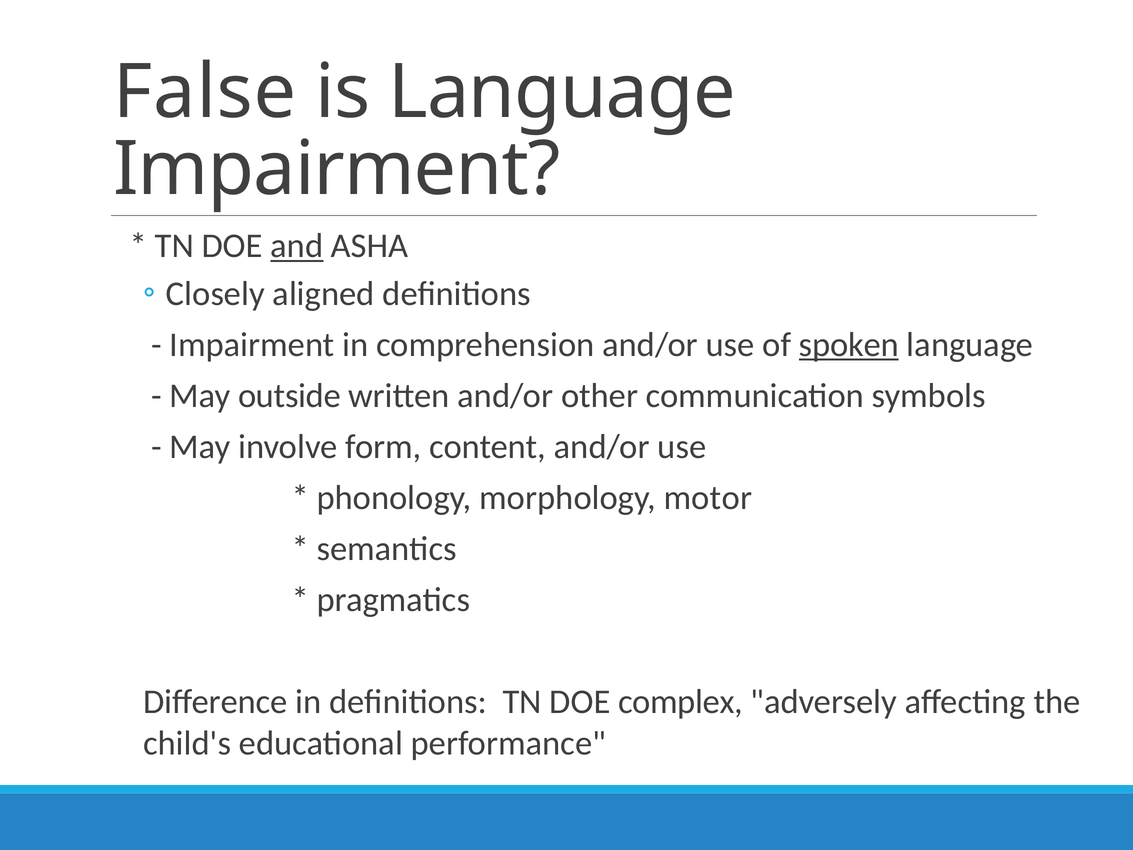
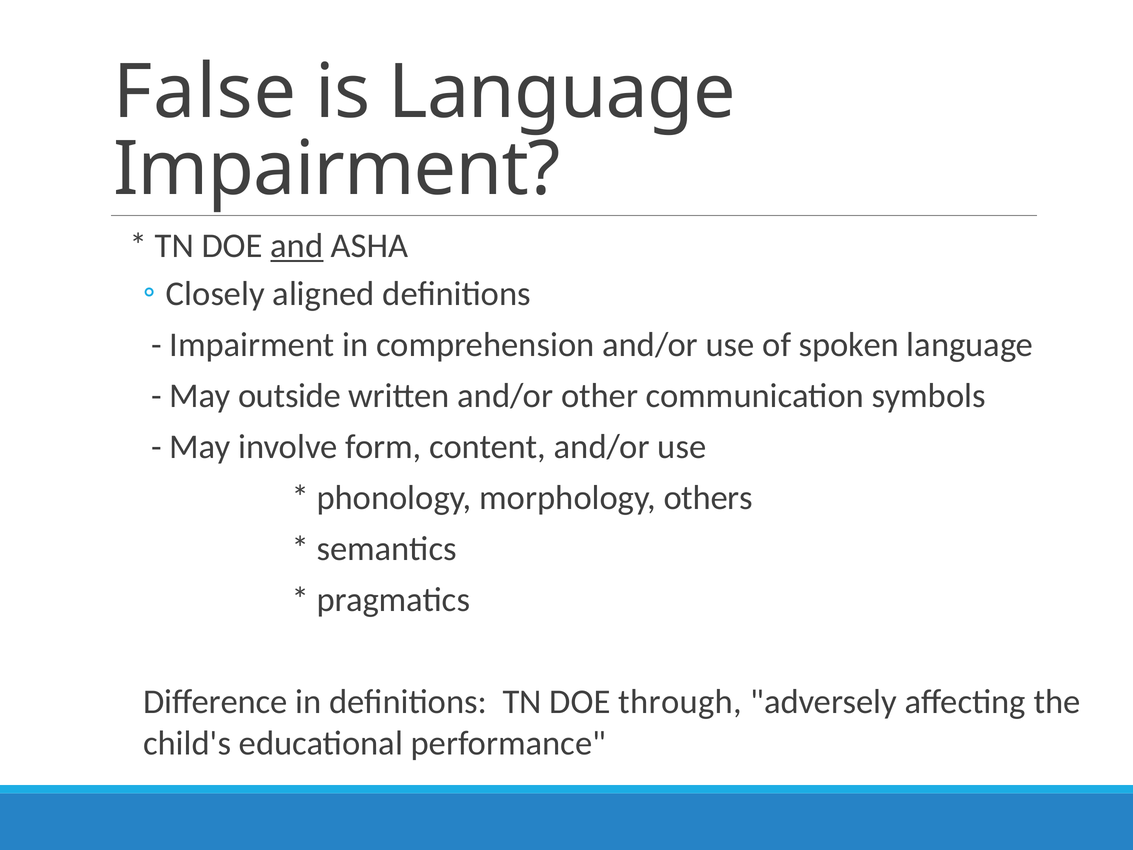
spoken underline: present -> none (849, 345)
motor: motor -> others (708, 498)
complex: complex -> through (680, 702)
